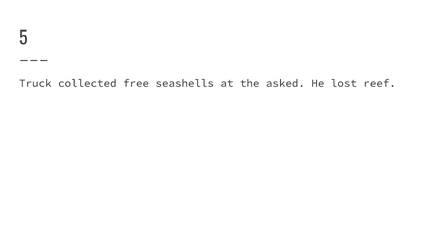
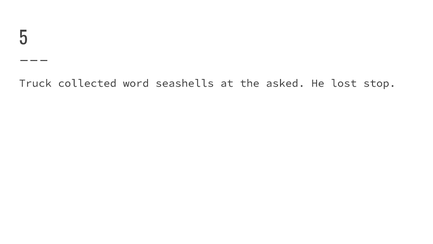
free: free -> word (136, 83)
reef: reef -> stop (380, 83)
